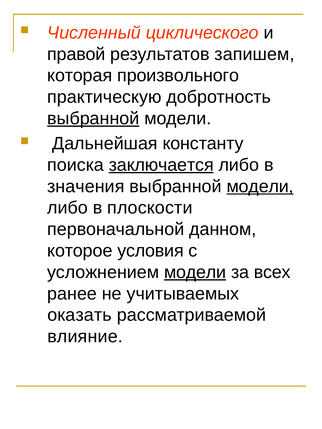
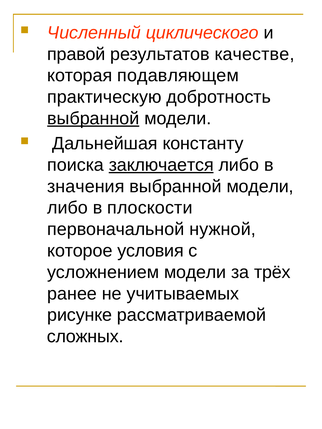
запишем: запишем -> качестве (254, 54)
произвольного: произвольного -> подавляющем (178, 76)
модели underline: present -> none (260, 187)
данном: данном -> нужной (223, 229)
модели underline: present -> none (195, 272)
всех: всех -> трёх (272, 272)
оказать: оказать -> рисунке (80, 315)
влияние: влияние -> сложных (85, 337)
